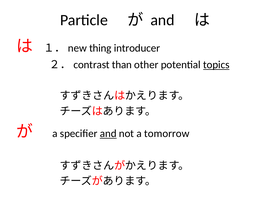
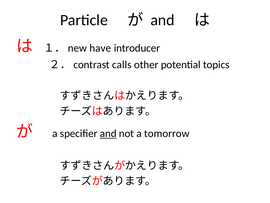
thing: thing -> have (100, 48)
than: than -> calls (122, 65)
topics underline: present -> none (216, 65)
